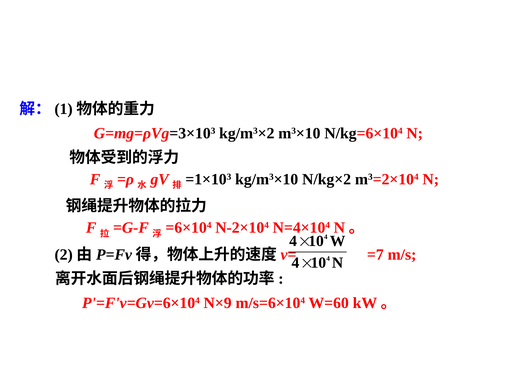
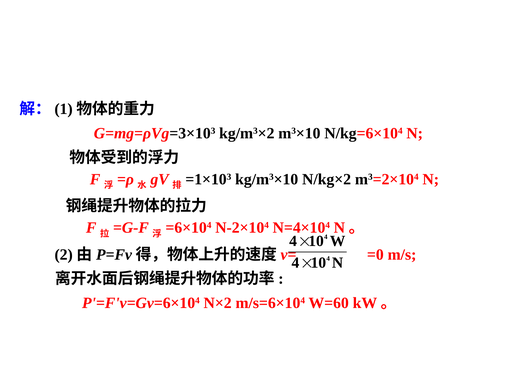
=7: =7 -> =0 (375, 255)
N×9: N×9 -> N×2 (218, 303)
